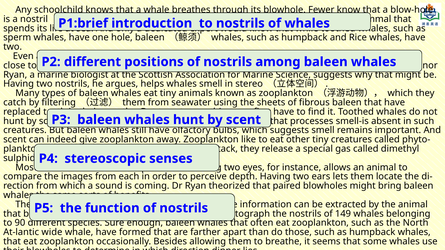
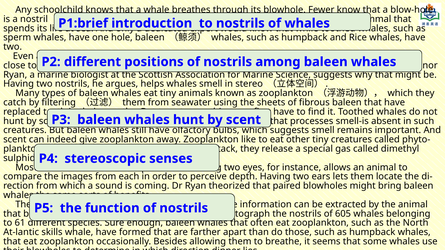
149: 149 -> 605 (343, 214)
90: 90 -> 61 (20, 223)
wide: wide -> skills (52, 232)
